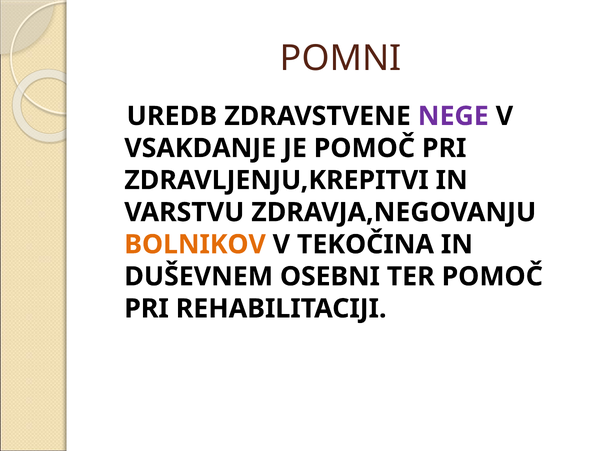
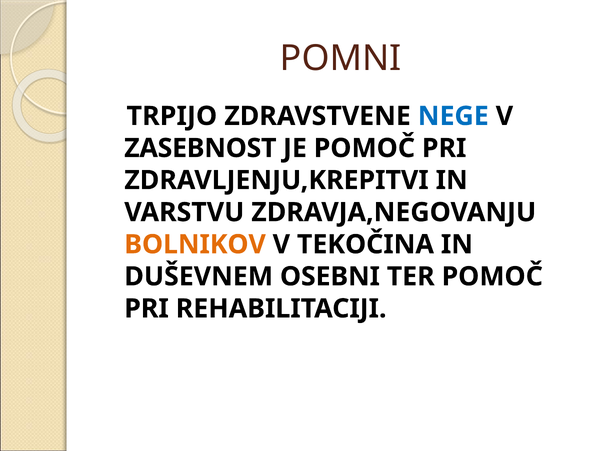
UREDB: UREDB -> TRPIJO (172, 116)
NEGE colour: purple -> blue (453, 116)
VSAKDANJE: VSAKDANJE -> ZASEBNOST (200, 148)
